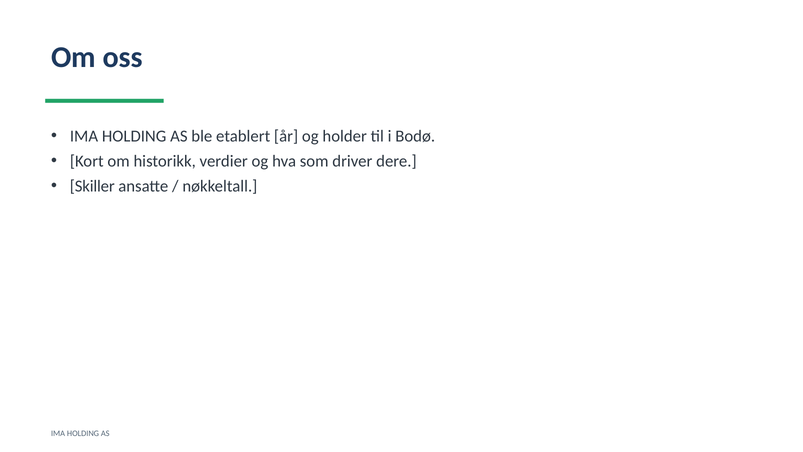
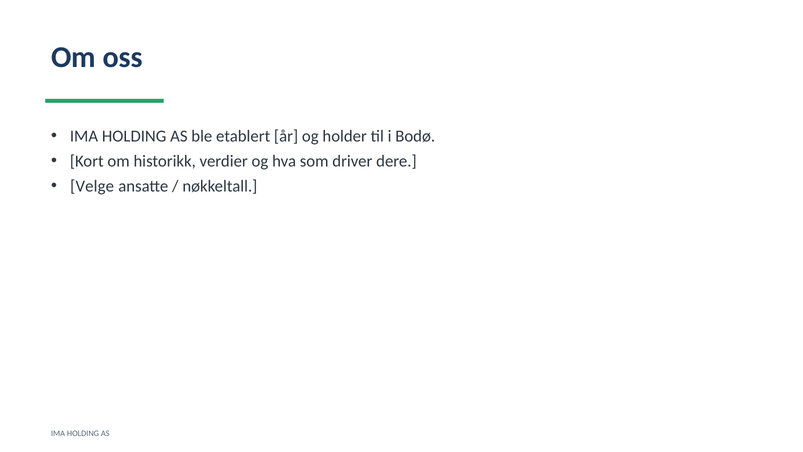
Skiller: Skiller -> Velge (92, 186)
